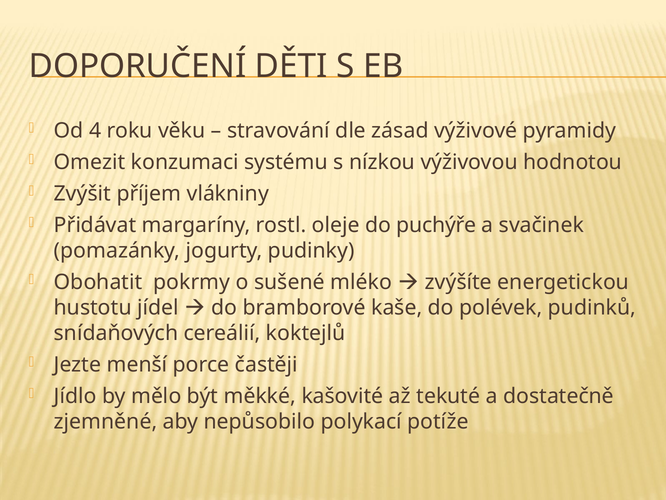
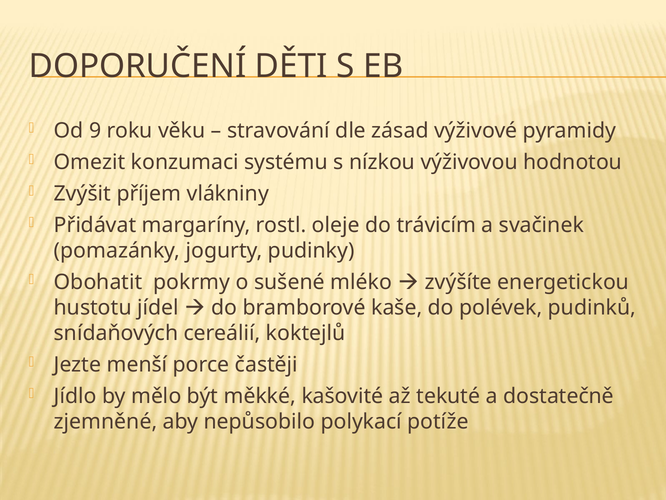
4: 4 -> 9 (95, 131)
puchýře: puchýře -> trávicím (436, 225)
